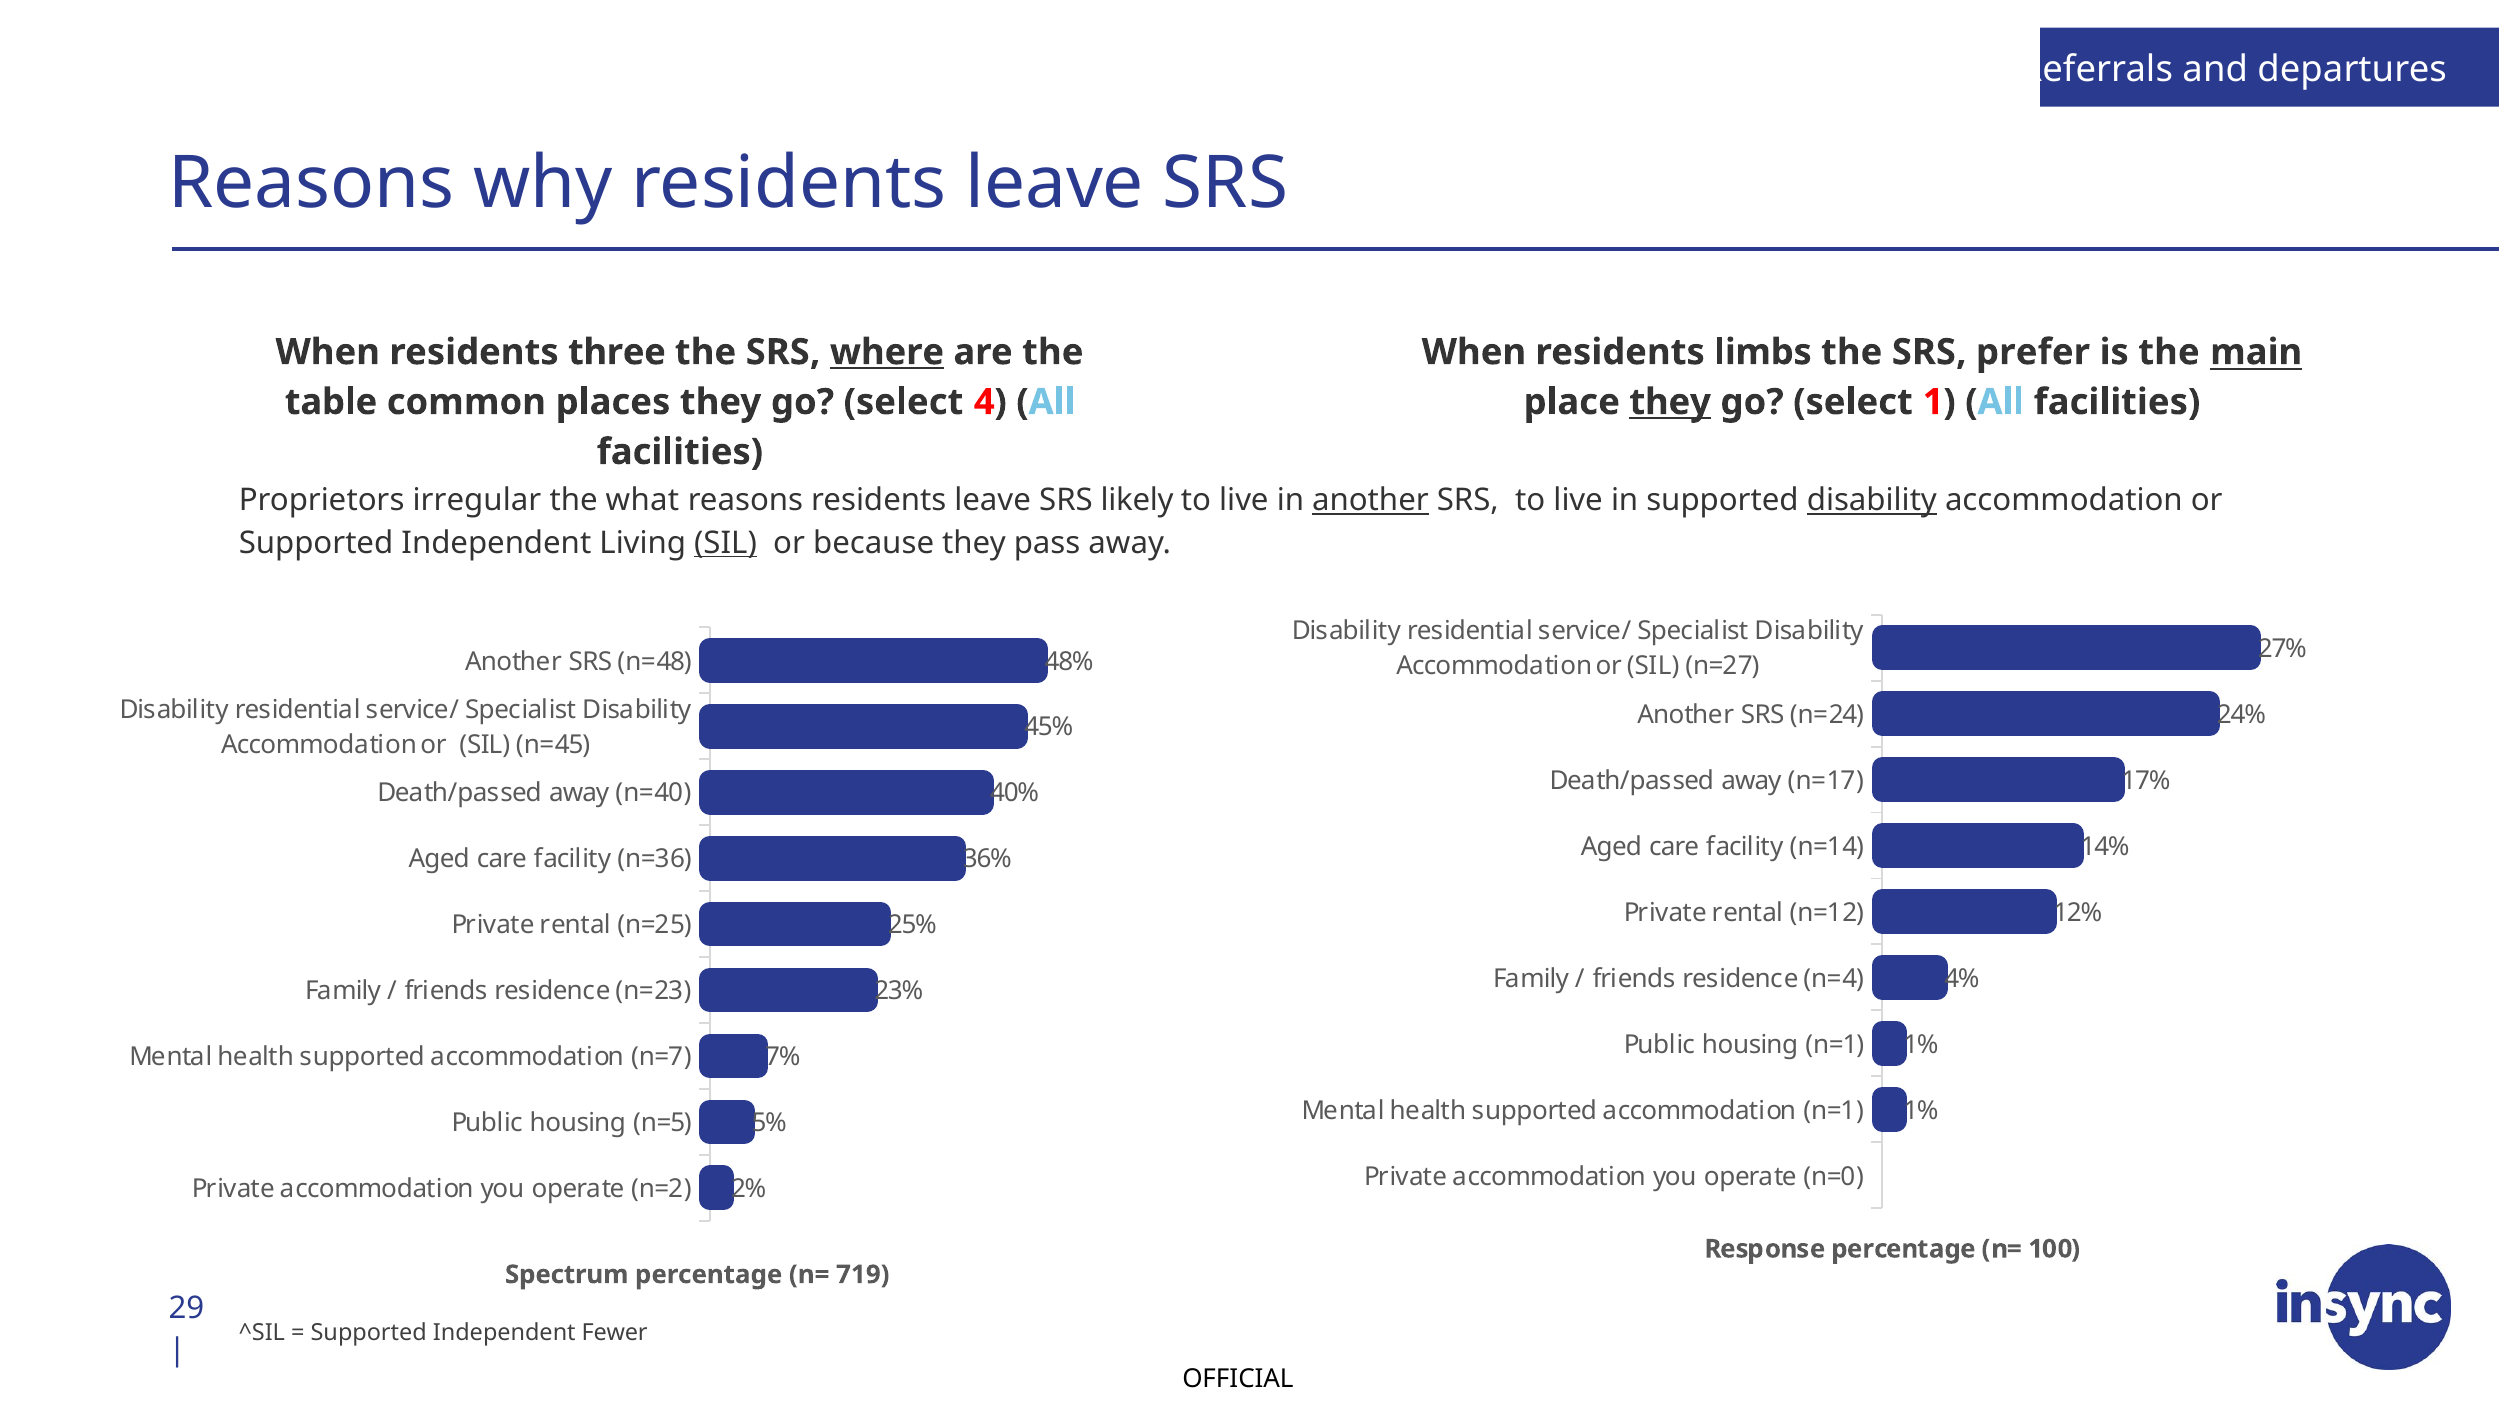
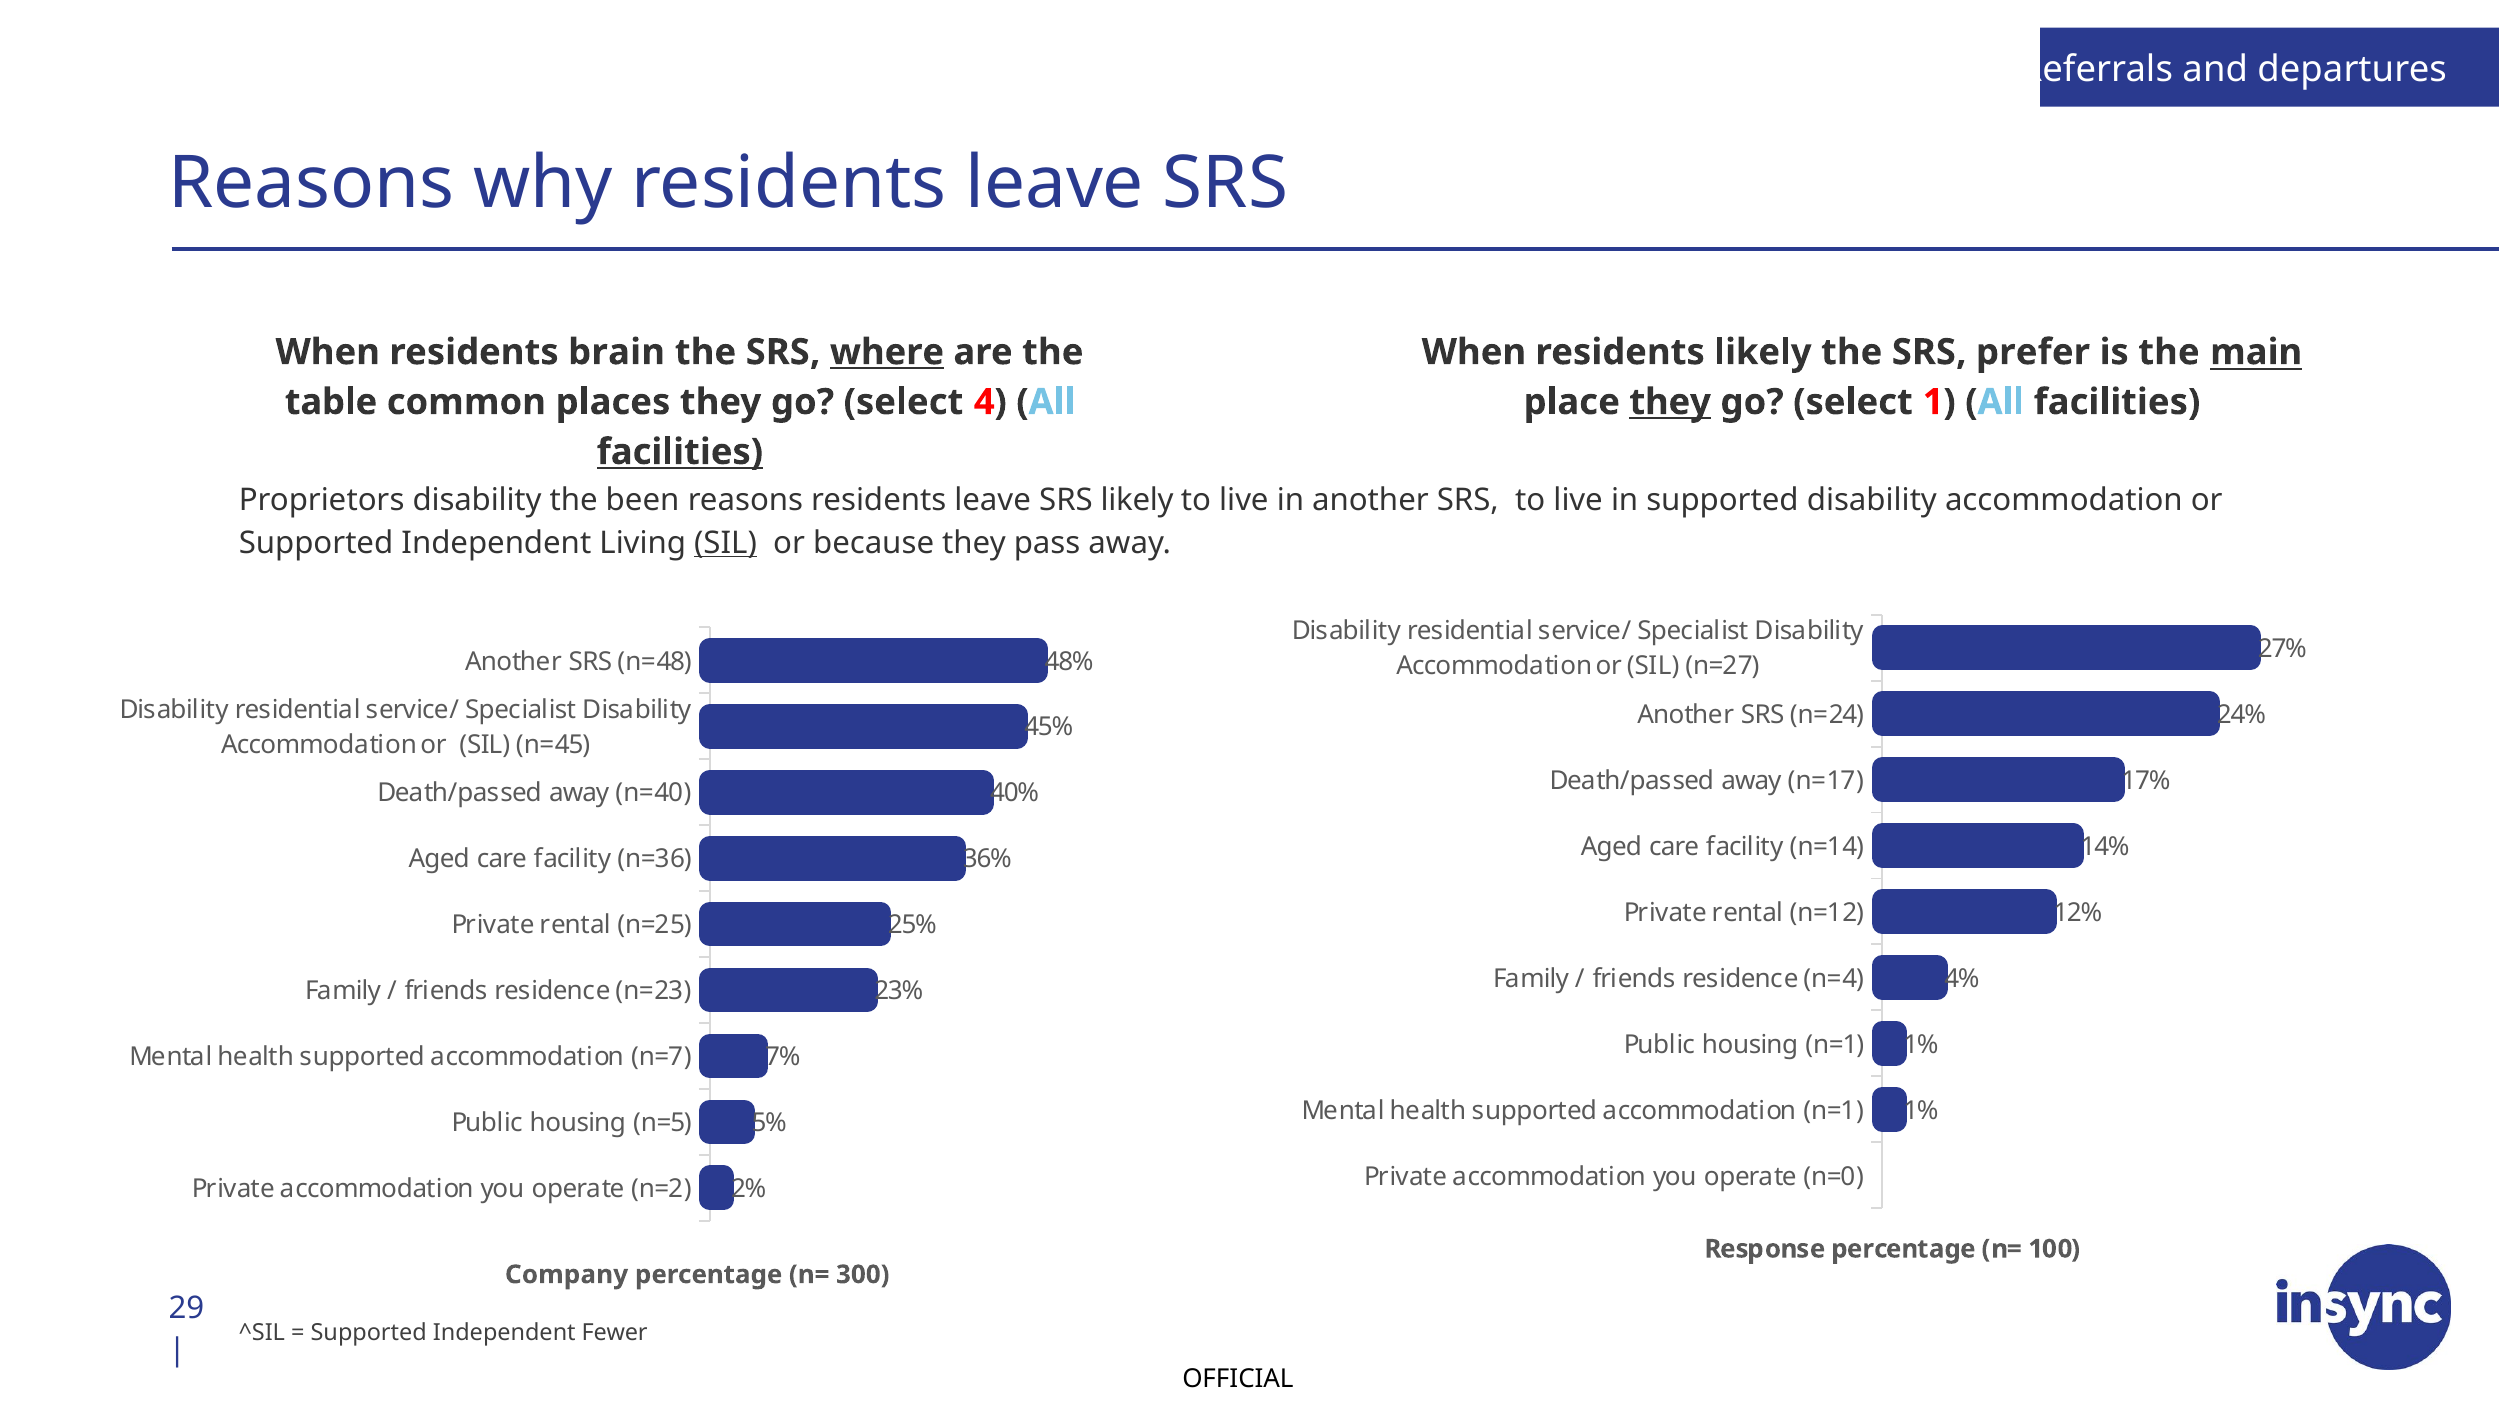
three: three -> brain (617, 352)
residents limbs: limbs -> likely (1763, 352)
facilities underline: none -> present (680, 452)
Proprietors irregular: irregular -> disability (477, 500)
what: what -> been (643, 500)
another underline: present -> none (1370, 500)
disability underline: present -> none (1872, 500)
Spectrum: Spectrum -> Company (567, 1274)
719: 719 -> 300 (863, 1274)
